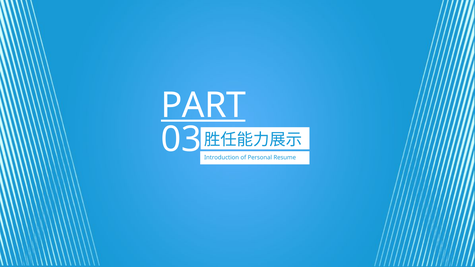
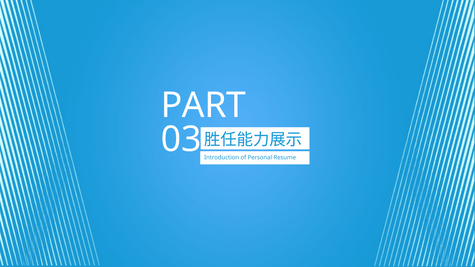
PART underline: present -> none (203, 105)
